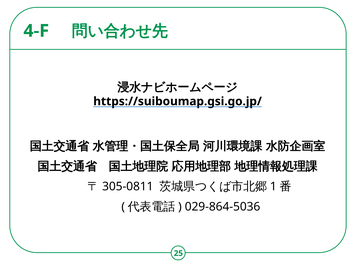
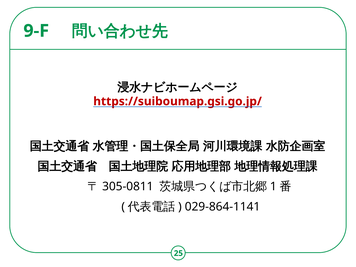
4-F: 4-F -> 9-F (36, 31)
https://suiboumap.gsi.go.jp/ colour: black -> red (178, 101)
029-864-5036: 029-864-5036 -> 029-864-1141 (223, 207)
